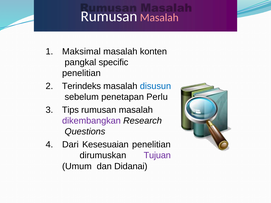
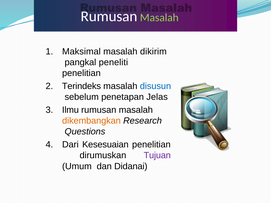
Masalah colour: pink -> light green (159, 18)
konten: konten -> dikirim (153, 52)
specific: specific -> peneliti (113, 62)
Perlu: Perlu -> Jelas (157, 97)
Tips: Tips -> Ilmu (70, 110)
dikembangkan colour: purple -> orange (91, 121)
